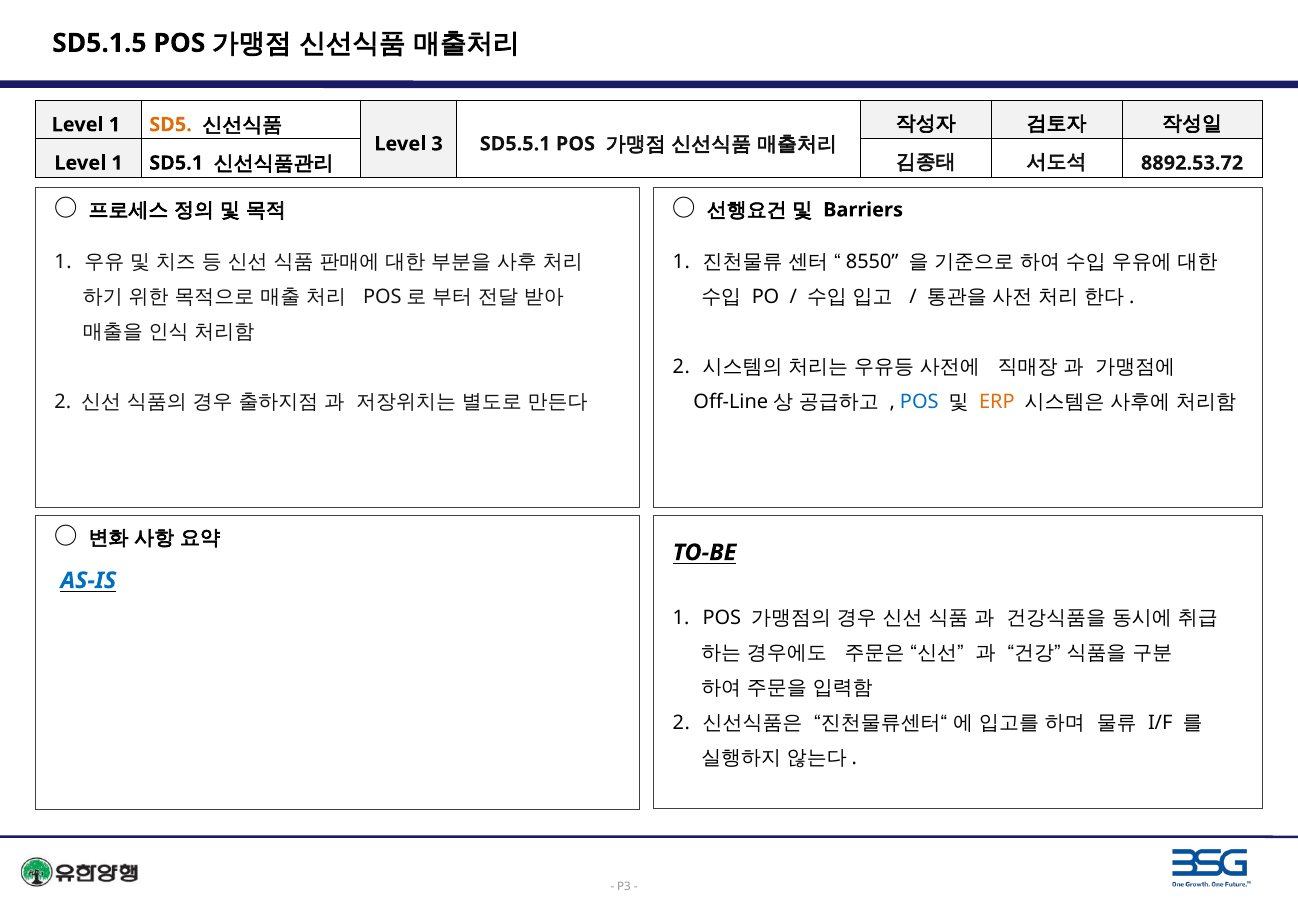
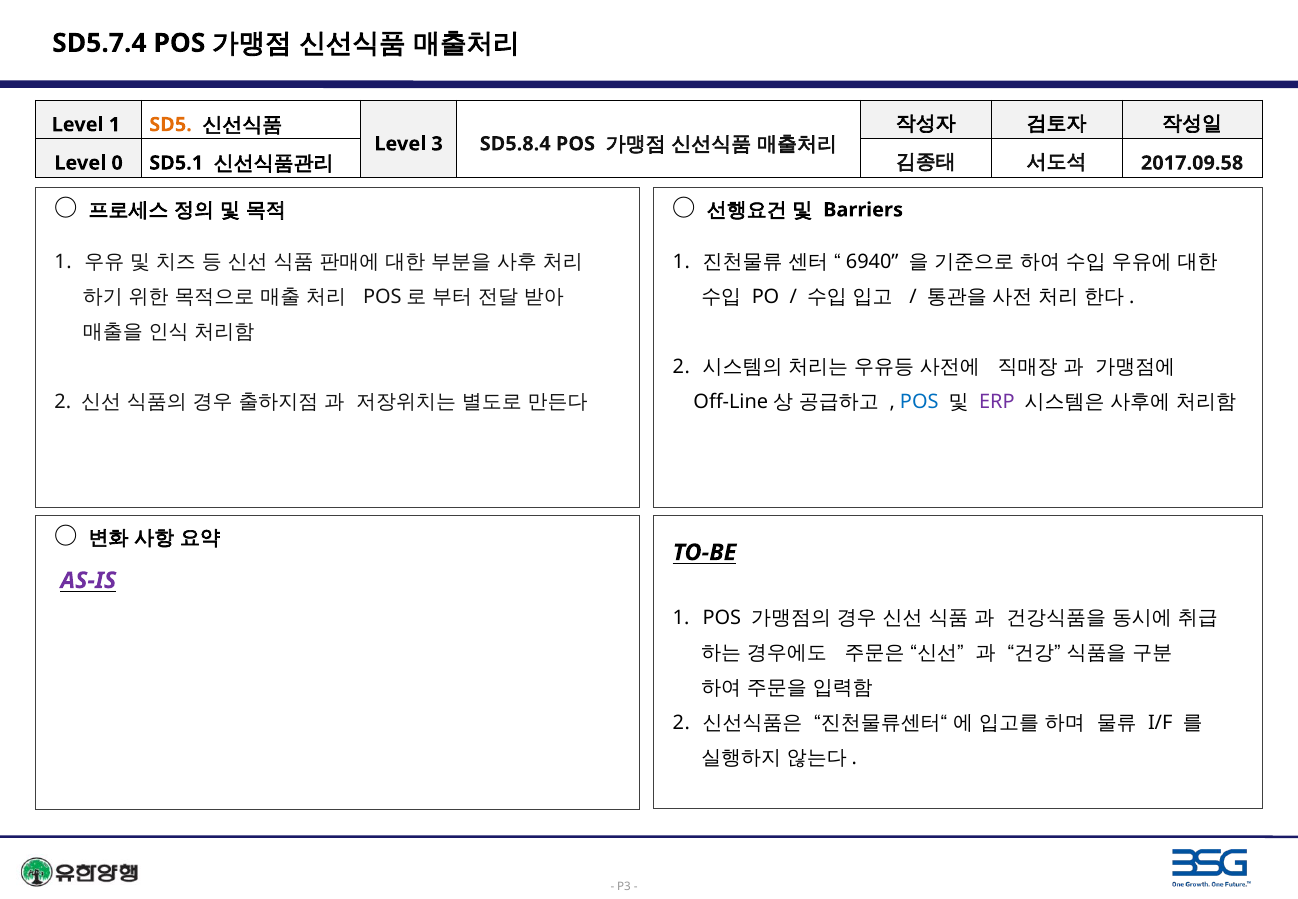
SD5.1.5: SD5.1.5 -> SD5.7.4 (99, 43)
SD5.5.1: SD5.5.1 -> SD5.8.4 (515, 144)
1: 1 -> 0 (117, 163)
8892.53.72: 8892.53.72 -> 2017.09.58 (1192, 163)
8550: 8550 -> 6940 (872, 262)
ERP colour: orange -> purple (997, 402)
AS-IS colour: blue -> purple (88, 580)
